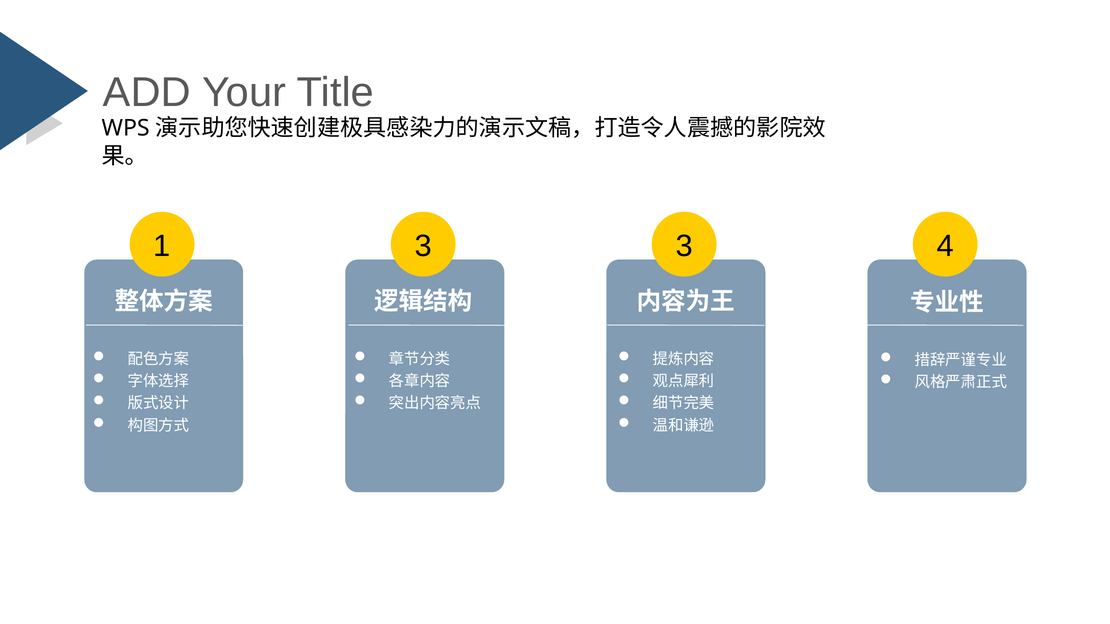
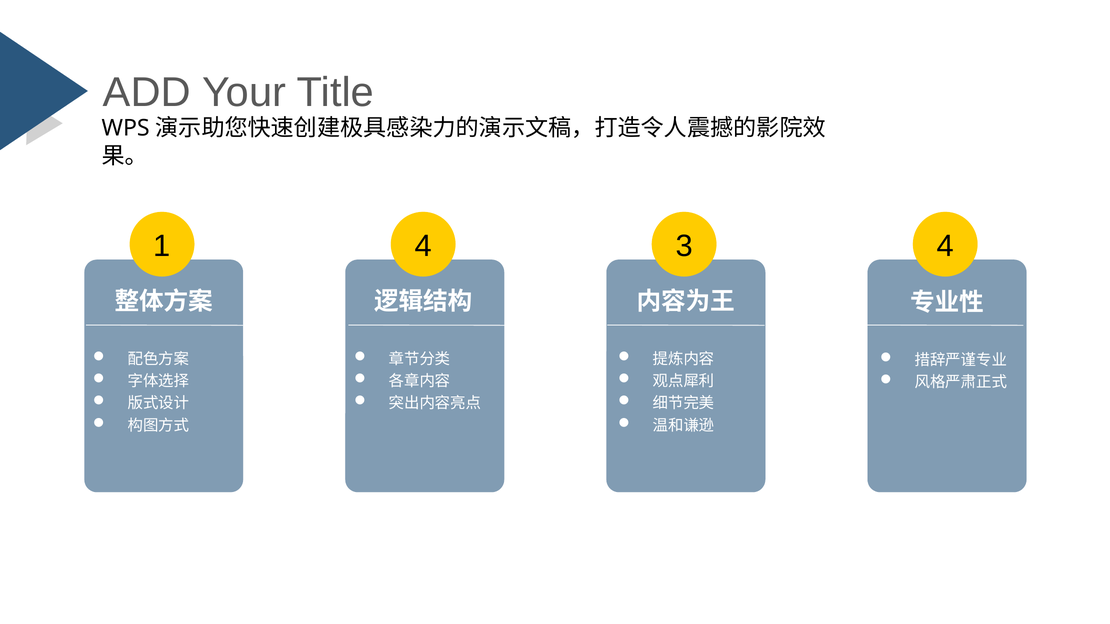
1 3: 3 -> 4 (423, 246)
